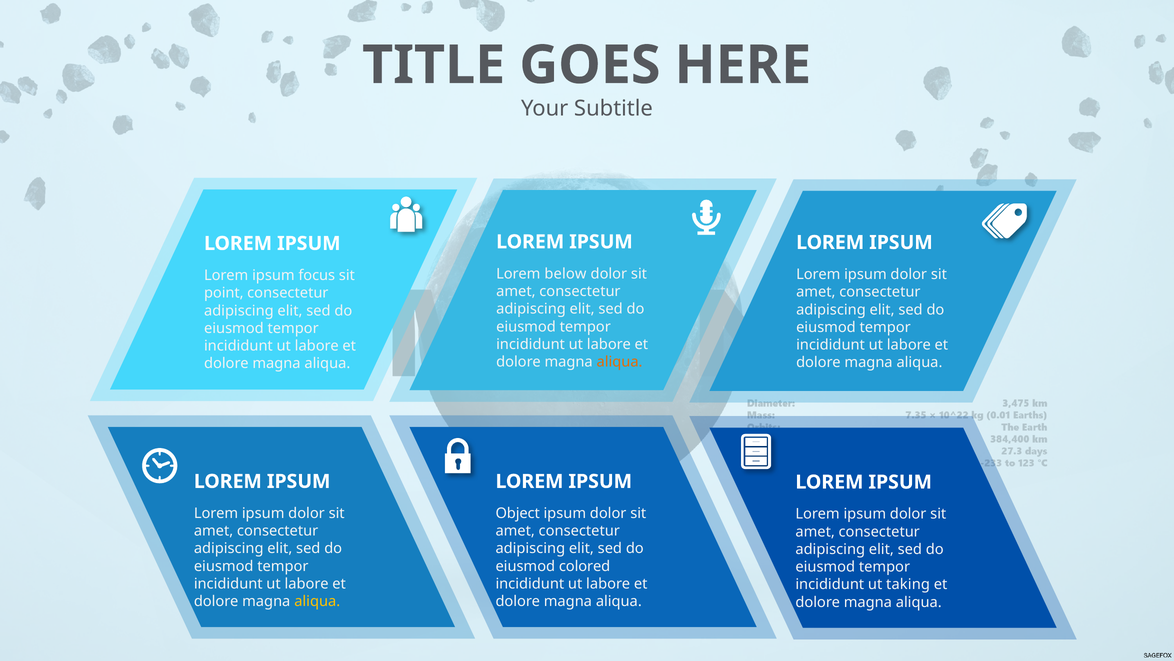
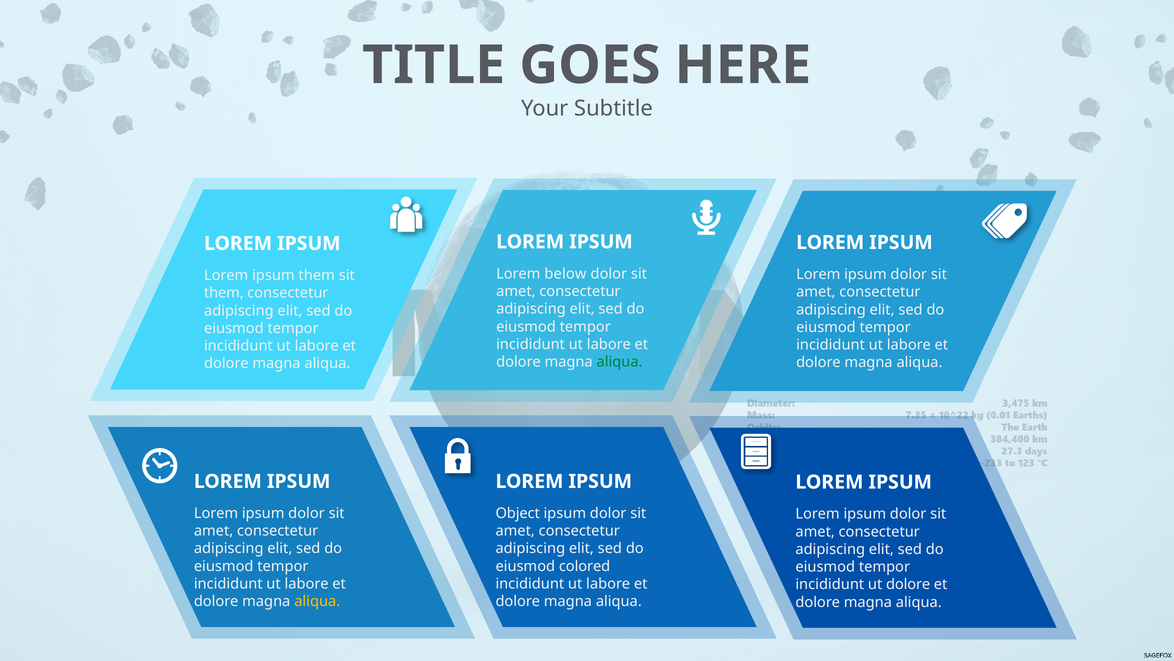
ipsum focus: focus -> them (317, 275)
point: point -> them (224, 293)
aliqua colour: orange -> green (620, 362)
ut taking: taking -> dolore (908, 584)
